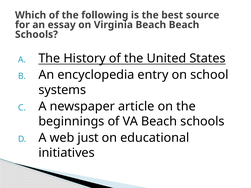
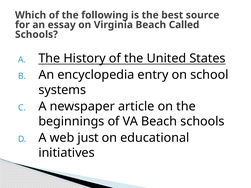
Beach Beach: Beach -> Called (184, 25)
